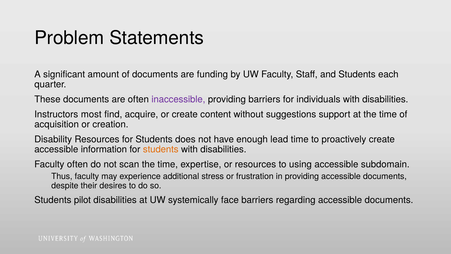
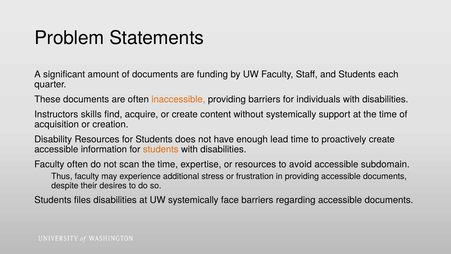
inaccessible colour: purple -> orange (178, 99)
most: most -> skills (91, 114)
without suggestions: suggestions -> systemically (291, 114)
using: using -> avoid (300, 164)
pilot: pilot -> files (82, 200)
